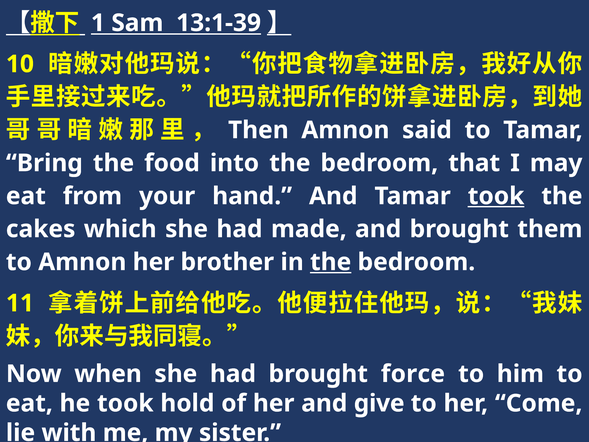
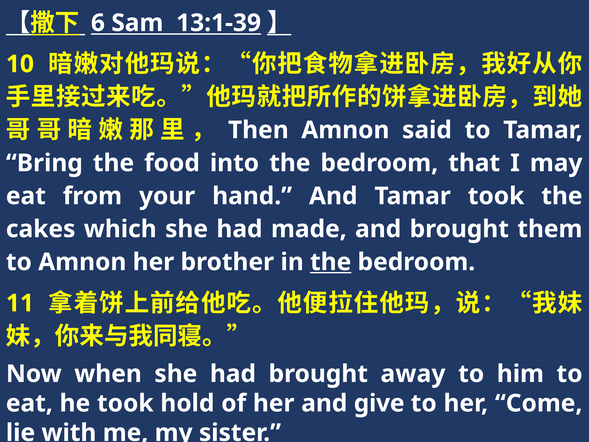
1: 1 -> 6 (98, 23)
took underline: present -> none (496, 196)
force: force -> away (413, 374)
